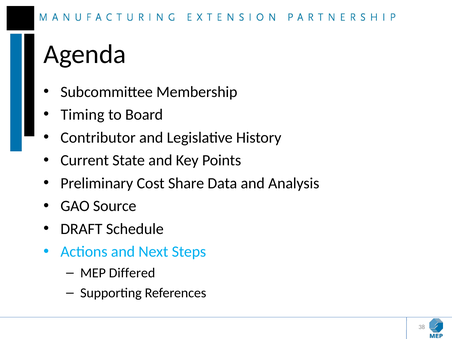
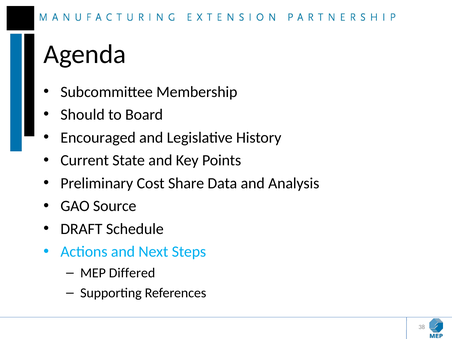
Timing: Timing -> Should (83, 115)
Contributor: Contributor -> Encouraged (98, 138)
